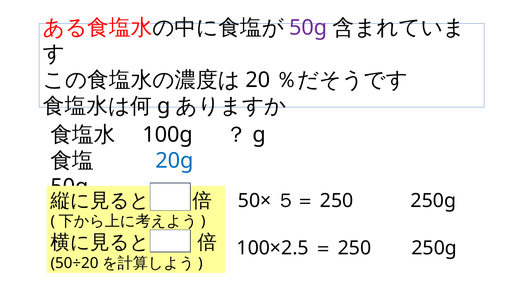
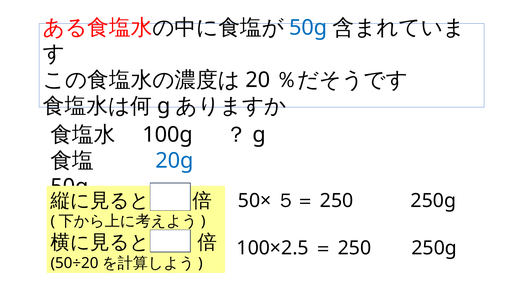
50g colour: purple -> blue (308, 28)
